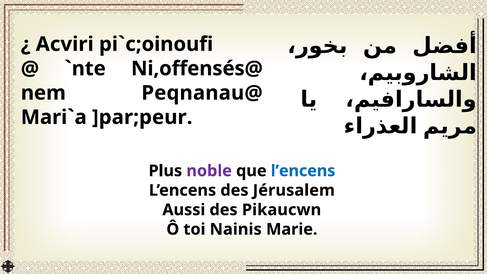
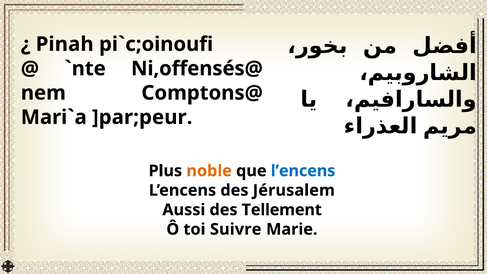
Acviri: Acviri -> Pinah (65, 44)
Peqnanau@: Peqnanau@ -> Comptons@ (202, 93)
noble colour: purple -> orange (209, 171)
Pikaucwn: Pikaucwn -> Tellement (282, 210)
Nainis: Nainis -> Suivre (236, 229)
